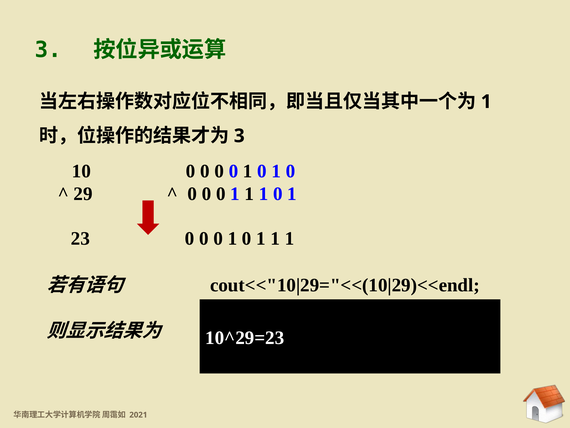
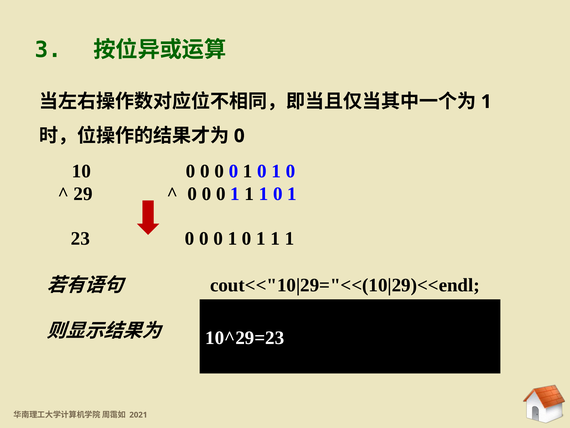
3: 3 -> 0 (239, 136)
